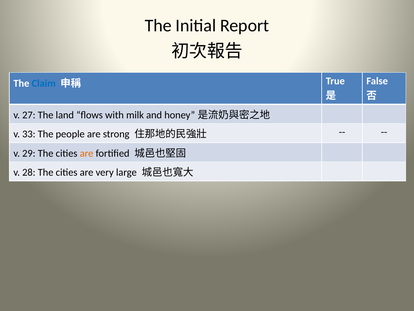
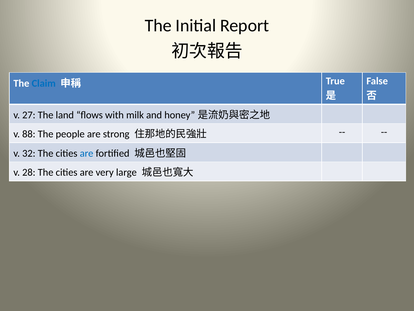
33: 33 -> 88 (29, 134)
29: 29 -> 32 (29, 153)
are colour: orange -> blue (87, 153)
